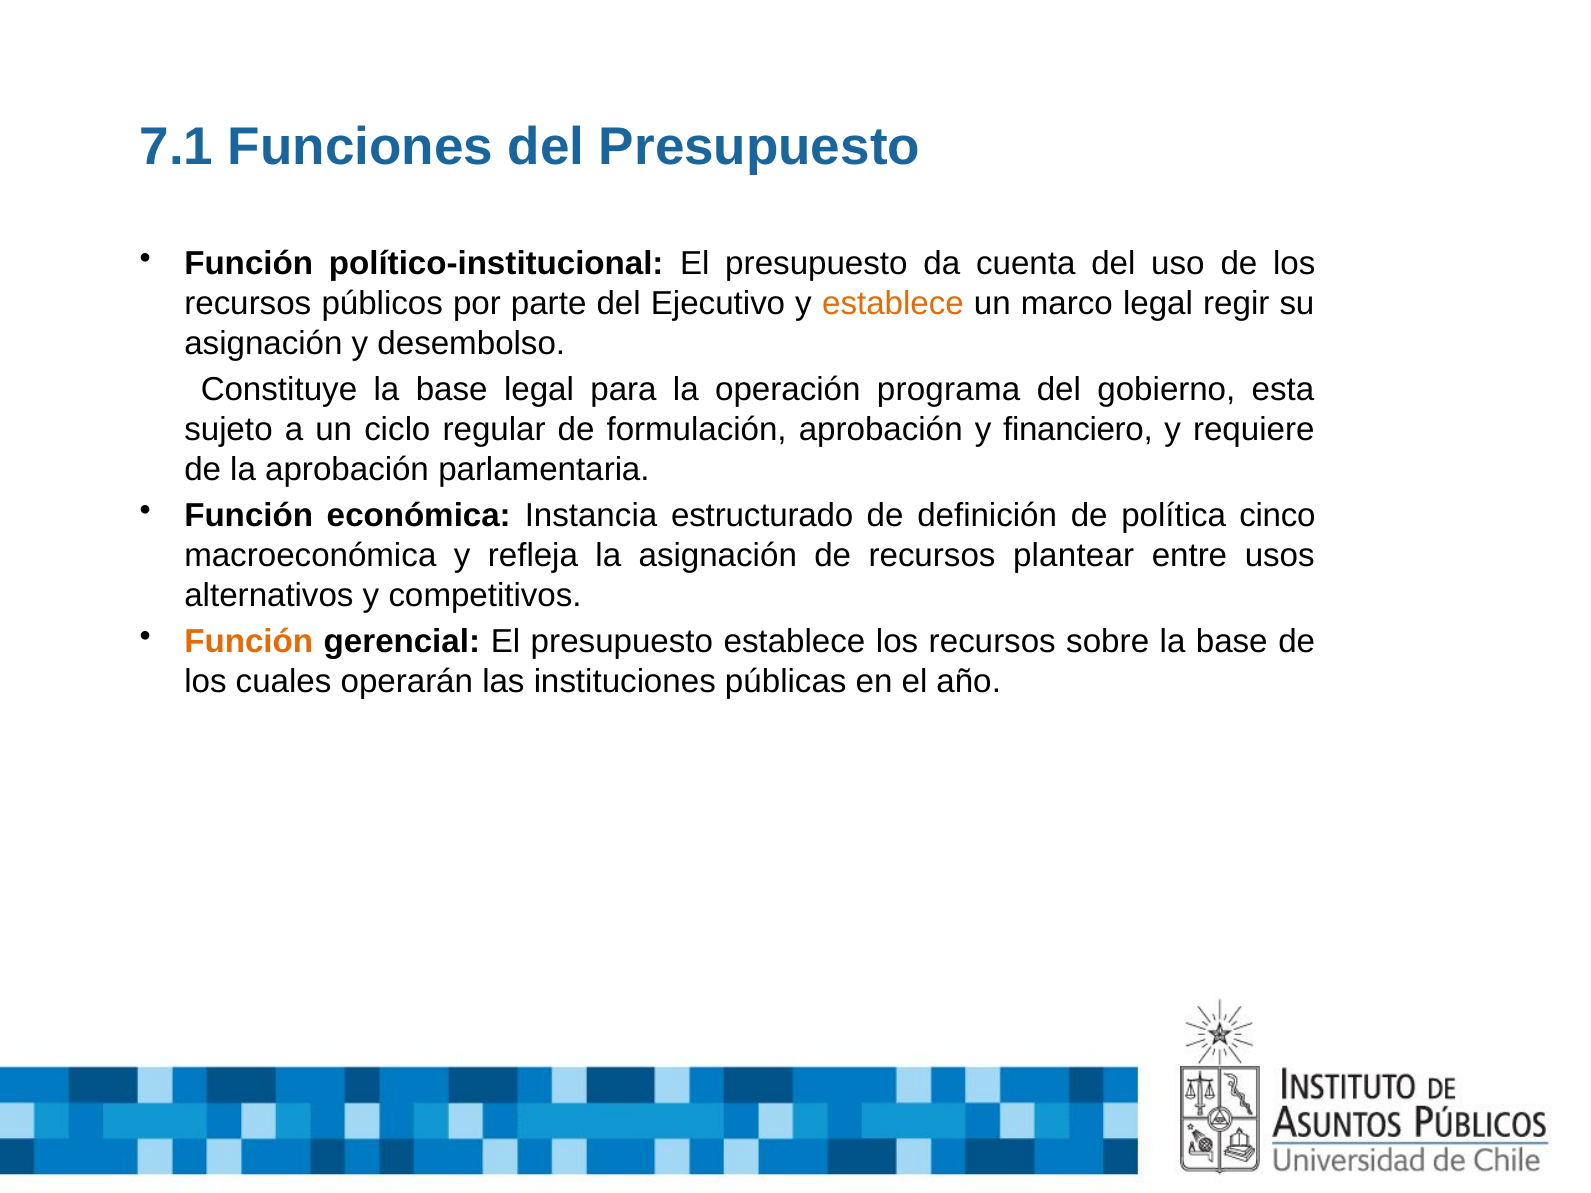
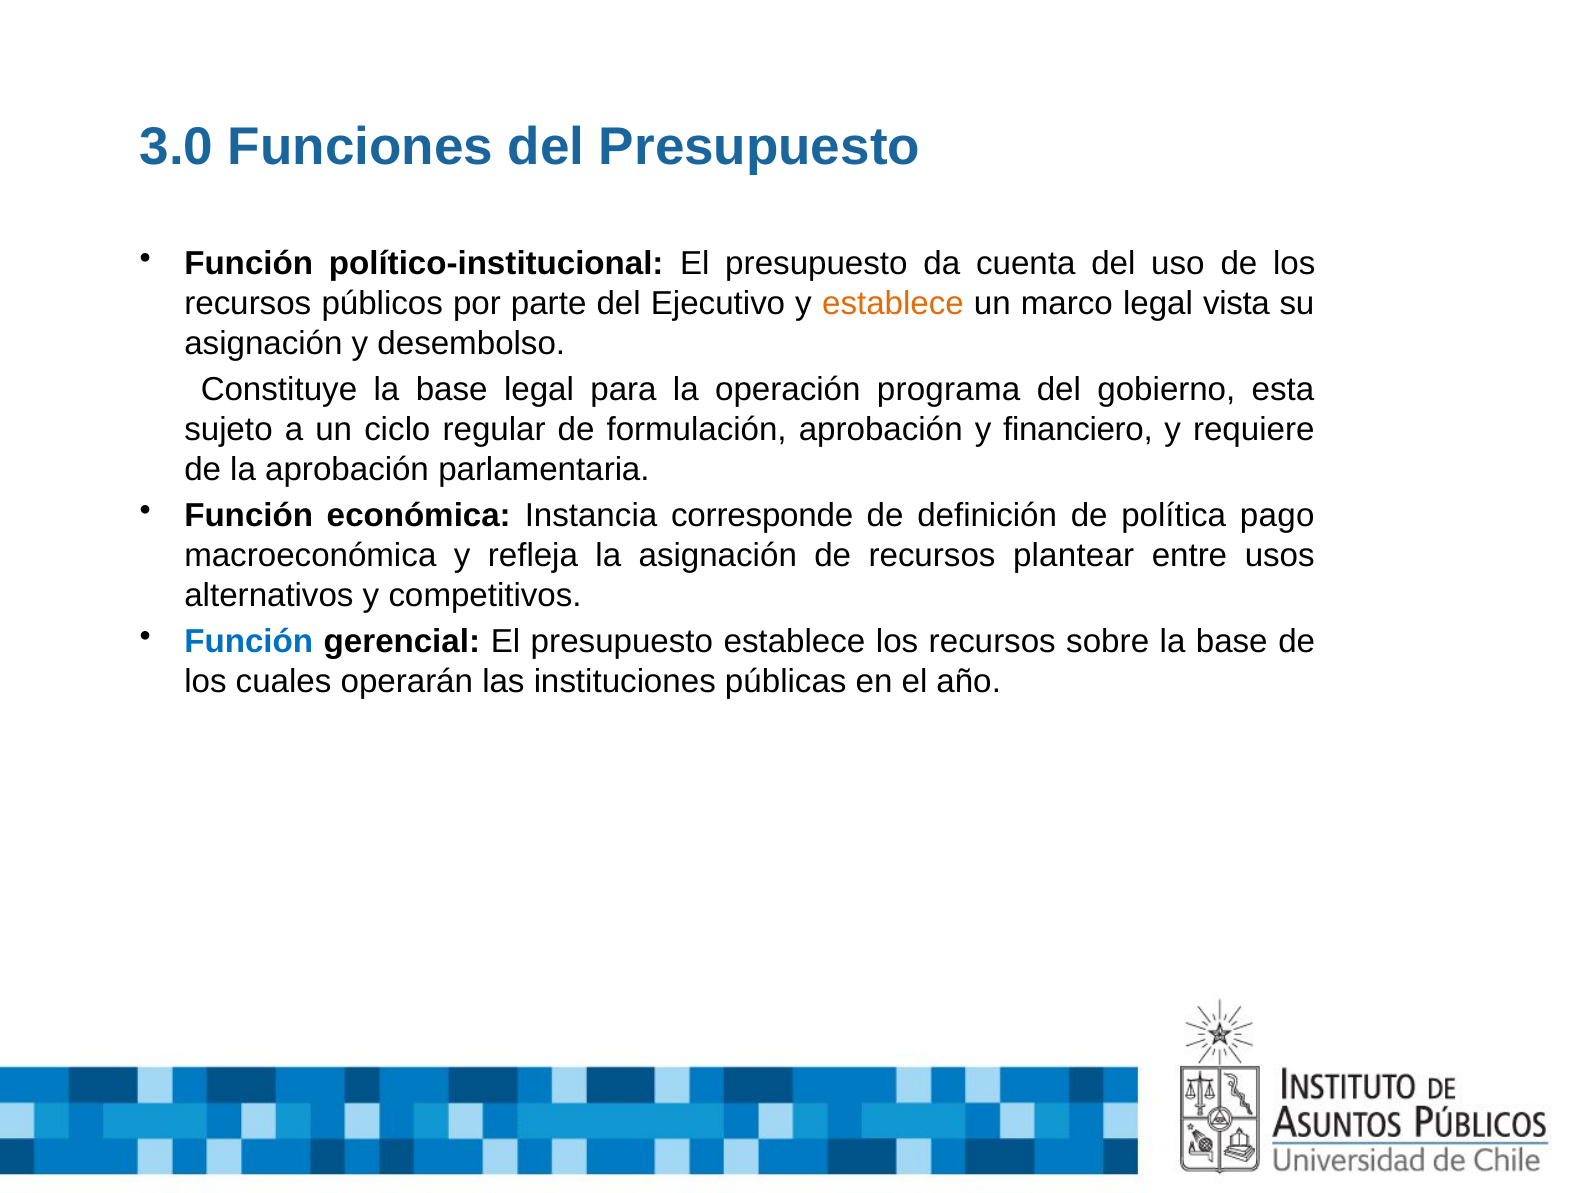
7.1: 7.1 -> 3.0 (176, 147)
regir: regir -> vista (1236, 304)
estructurado: estructurado -> corresponde (762, 516)
cinco: cinco -> pago (1277, 516)
Función colour: orange -> blue (249, 642)
